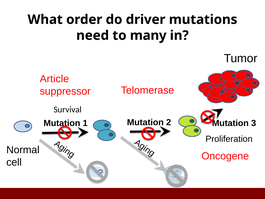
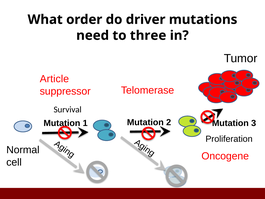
many: many -> three (148, 35)
